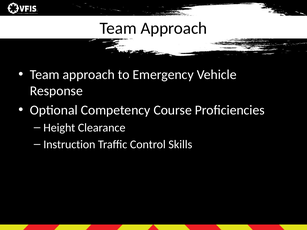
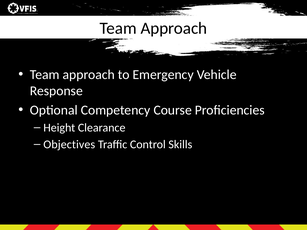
Instruction: Instruction -> Objectives (69, 144)
